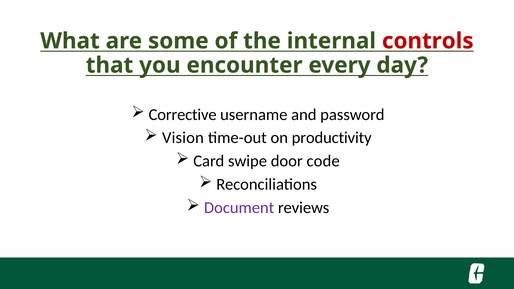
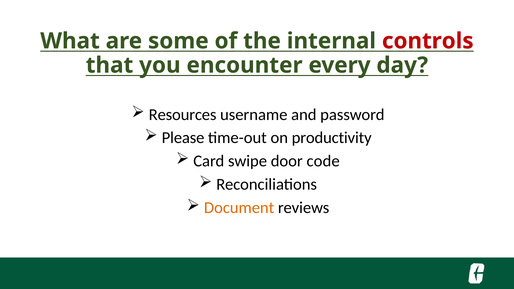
Corrective: Corrective -> Resources (183, 115)
Vision: Vision -> Please (183, 138)
Document colour: purple -> orange (239, 208)
